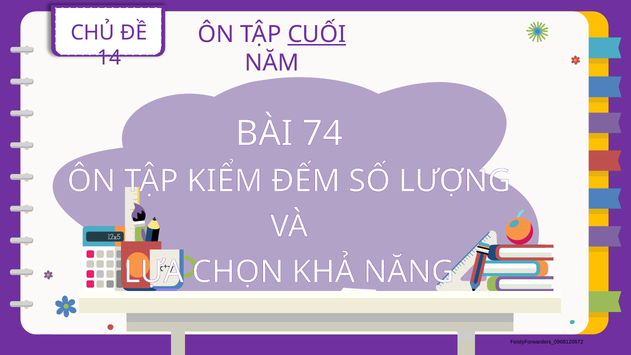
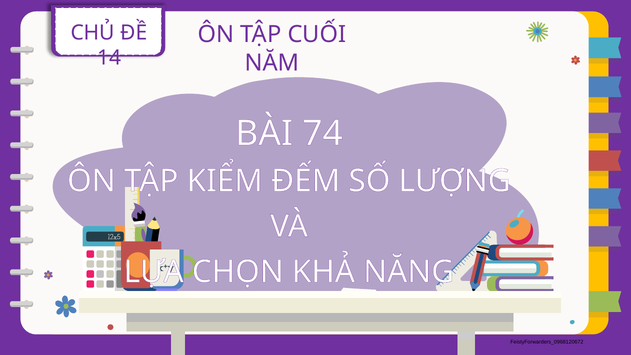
CUỐI underline: present -> none (317, 35)
